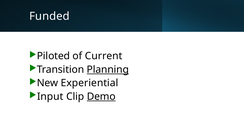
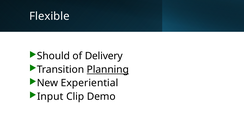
Funded: Funded -> Flexible (49, 16)
Piloted: Piloted -> Should (53, 56)
Current: Current -> Delivery (104, 56)
Demo underline: present -> none (101, 97)
